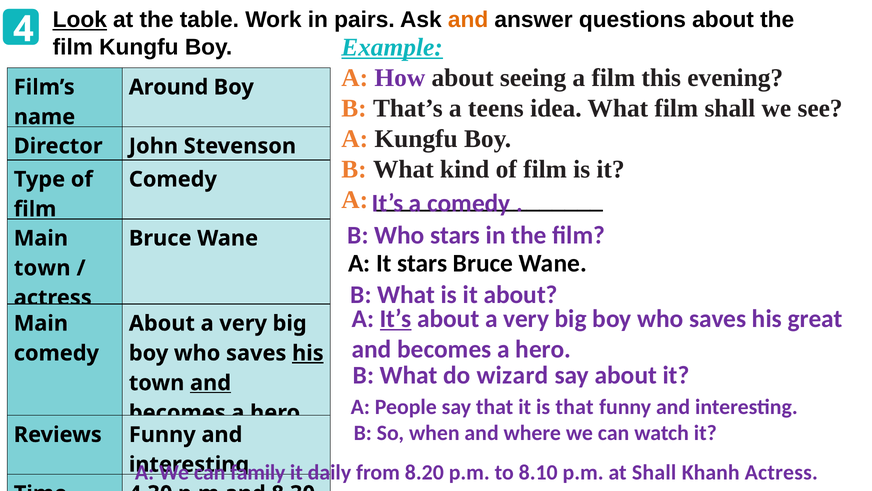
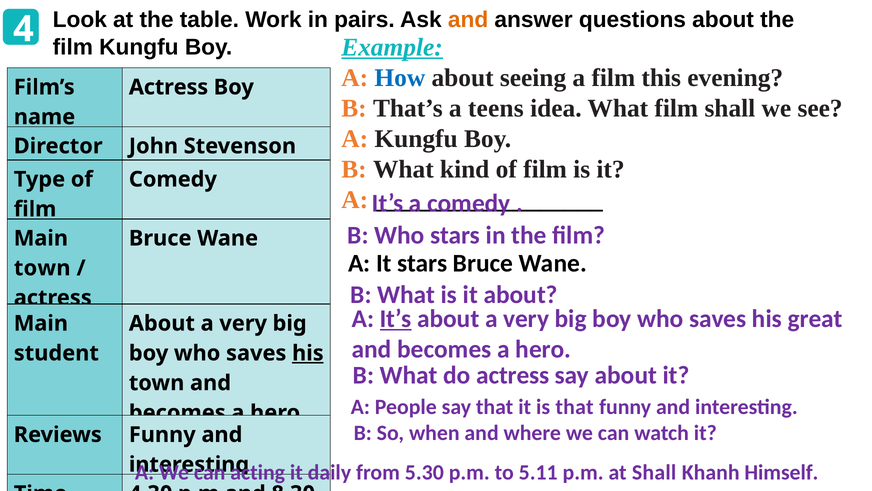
Look underline: present -> none (80, 20)
How colour: purple -> blue (400, 78)
Around: Around -> Actress (169, 87)
comedy: comedy -> student (56, 353)
do wizard: wizard -> actress (513, 375)
and underline: present -> none (210, 383)
family: family -> acting (258, 472)
8.20: 8.20 -> 5.30 (424, 472)
8.10: 8.10 -> 5.11 (538, 472)
Khanh Actress: Actress -> Himself (781, 472)
